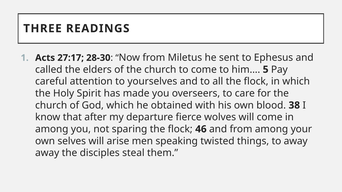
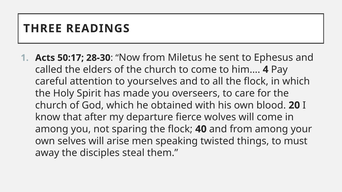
27:17: 27:17 -> 50:17 (71, 58)
5: 5 -> 4 (266, 70)
38: 38 -> 20 (294, 105)
46: 46 -> 40 (201, 129)
to away: away -> must (296, 141)
